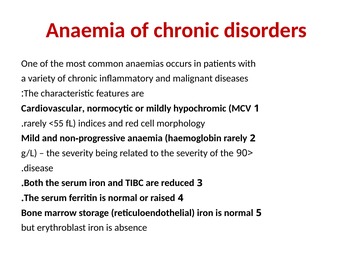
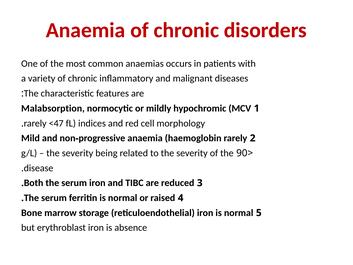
Cardiovascular: Cardiovascular -> Malabsorption (53, 108)
<55: <55 -> <47 (56, 123)
